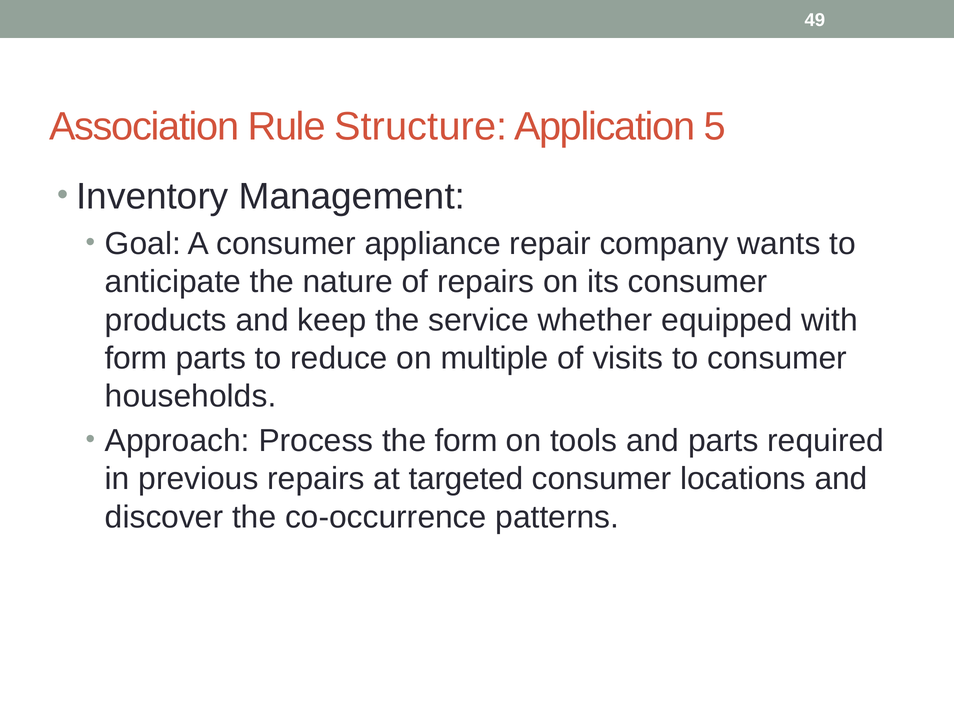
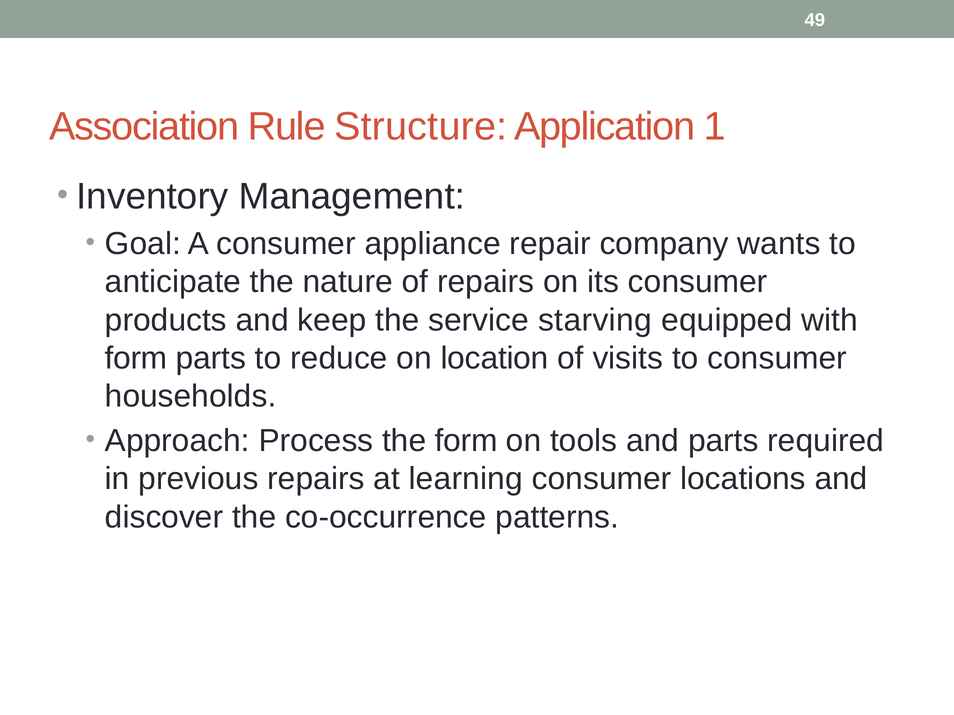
5: 5 -> 1 (715, 127)
whether: whether -> starving (595, 320)
multiple: multiple -> location (495, 358)
targeted: targeted -> learning (466, 479)
